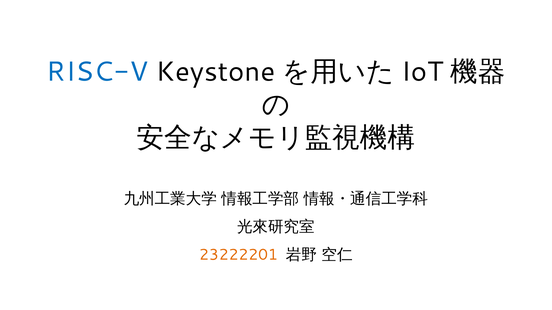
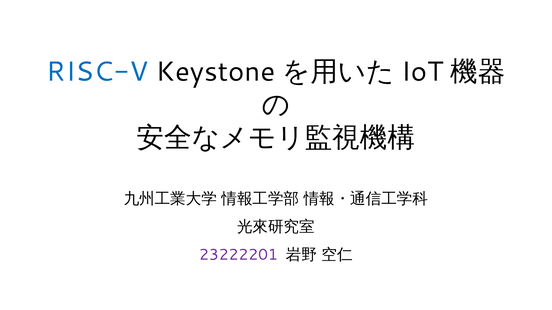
23222201 colour: orange -> purple (238, 255)
